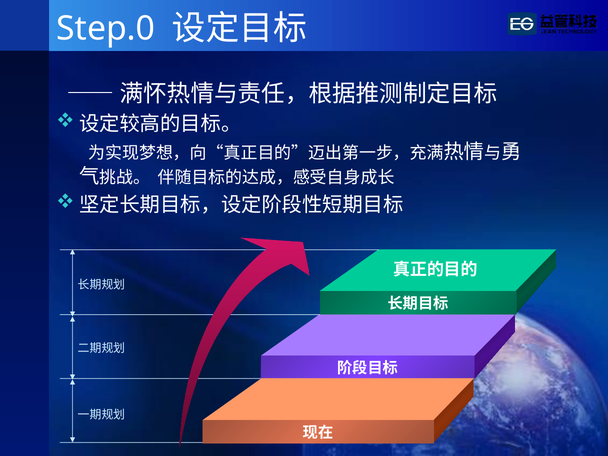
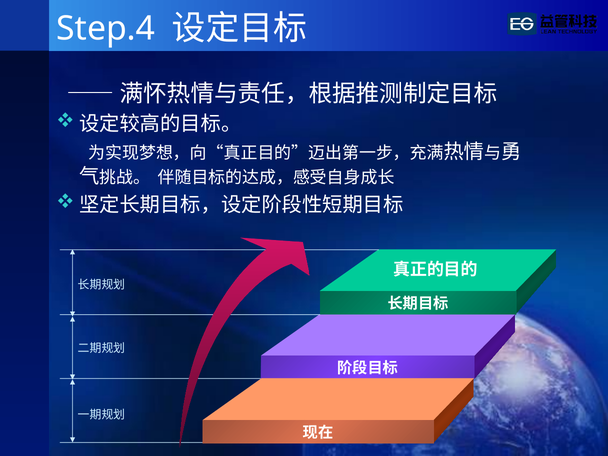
Step.0: Step.0 -> Step.4 (106, 29)
